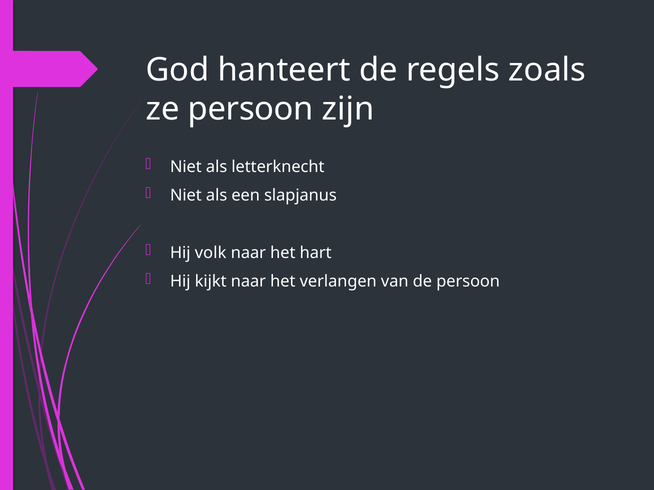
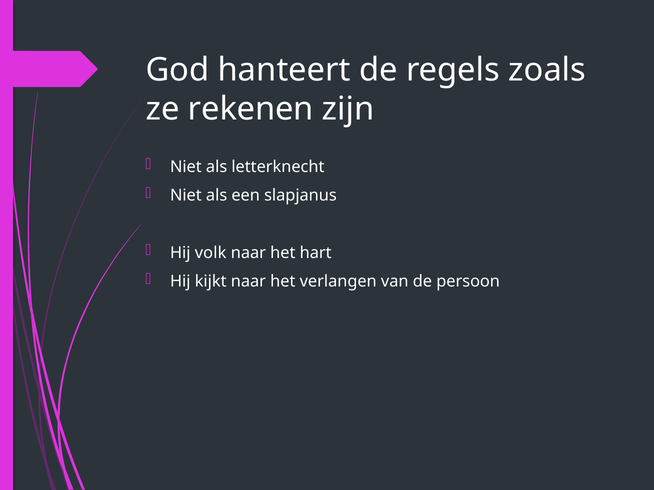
ze persoon: persoon -> rekenen (251, 109)
